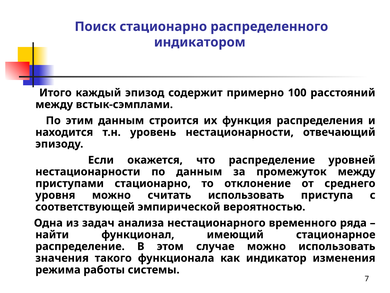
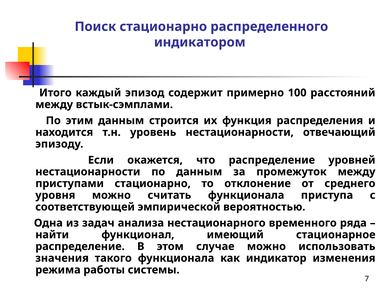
считать использовать: использовать -> функционала (246, 195)
